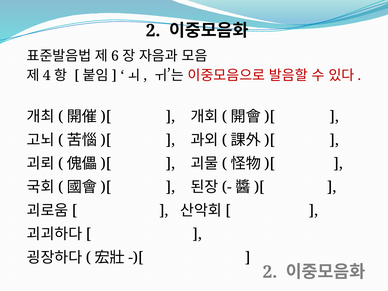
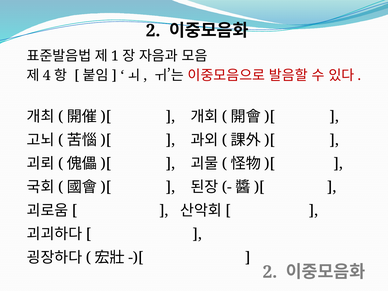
6: 6 -> 1 (115, 56)
